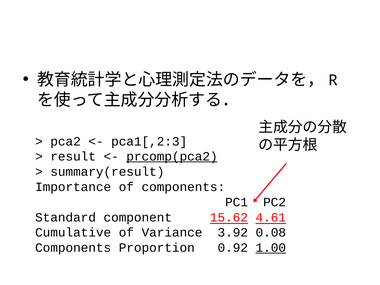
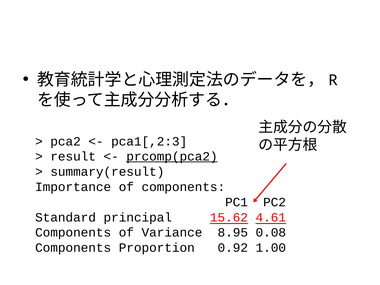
component: component -> principal (138, 217)
Cumulative: Cumulative -> Components (73, 233)
3.92: 3.92 -> 8.95 (233, 233)
1.00 underline: present -> none (271, 248)
